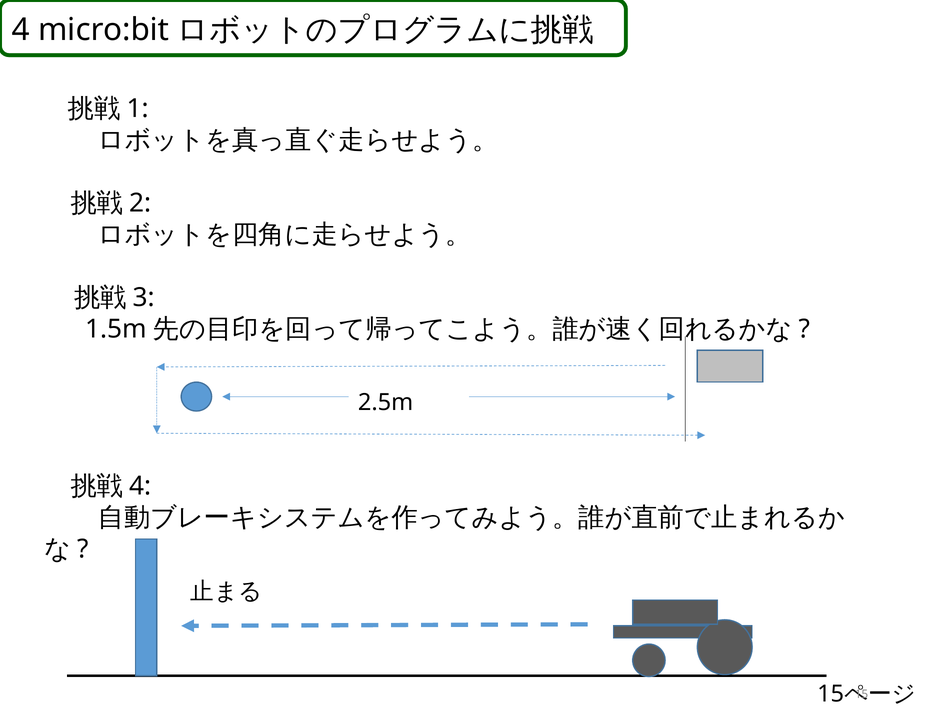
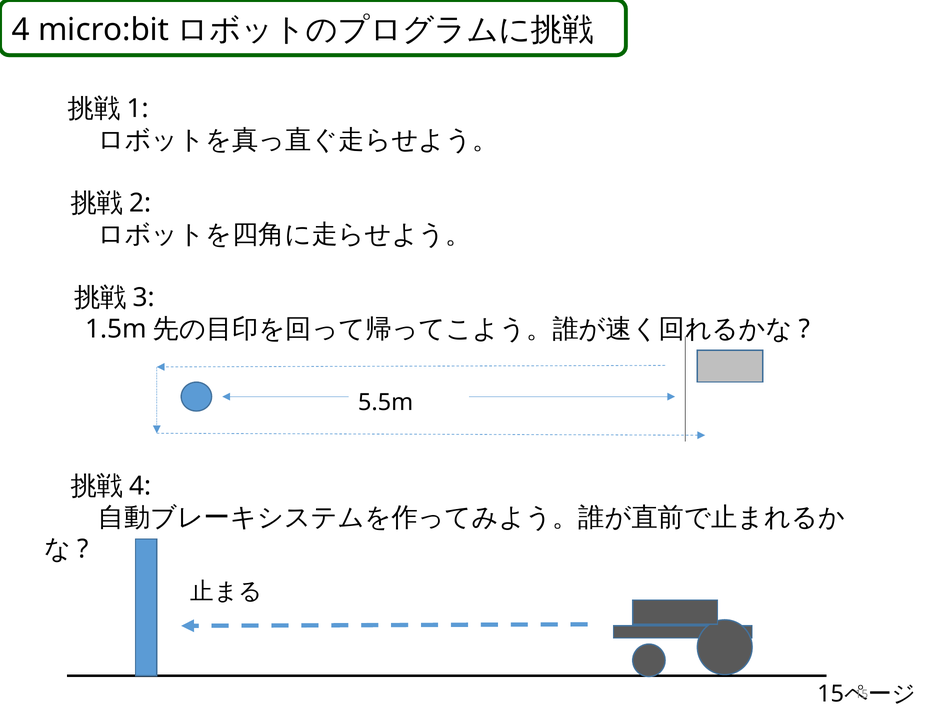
2.5m: 2.5m -> 5.5m (386, 403)
